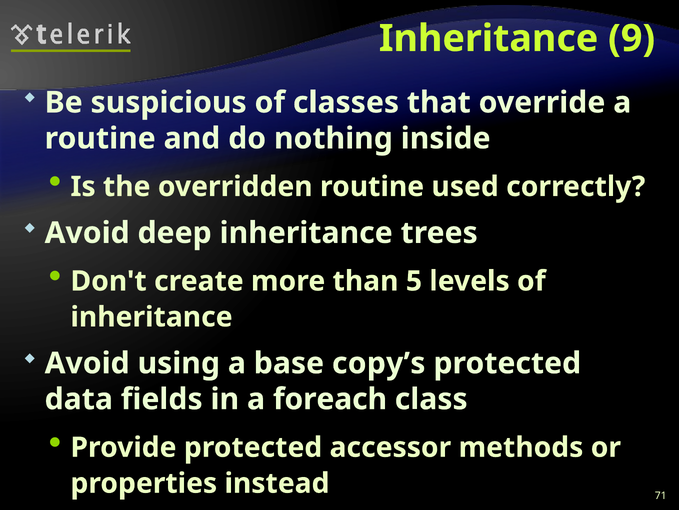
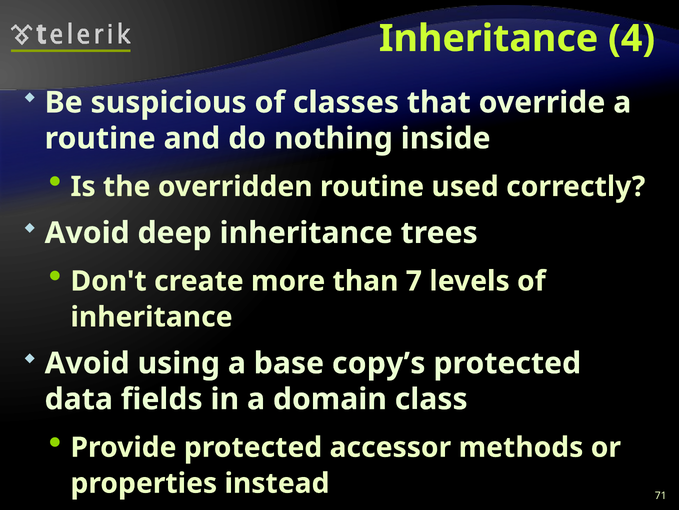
9: 9 -> 4 (632, 38)
5: 5 -> 7 (414, 281)
foreach: foreach -> domain (330, 399)
